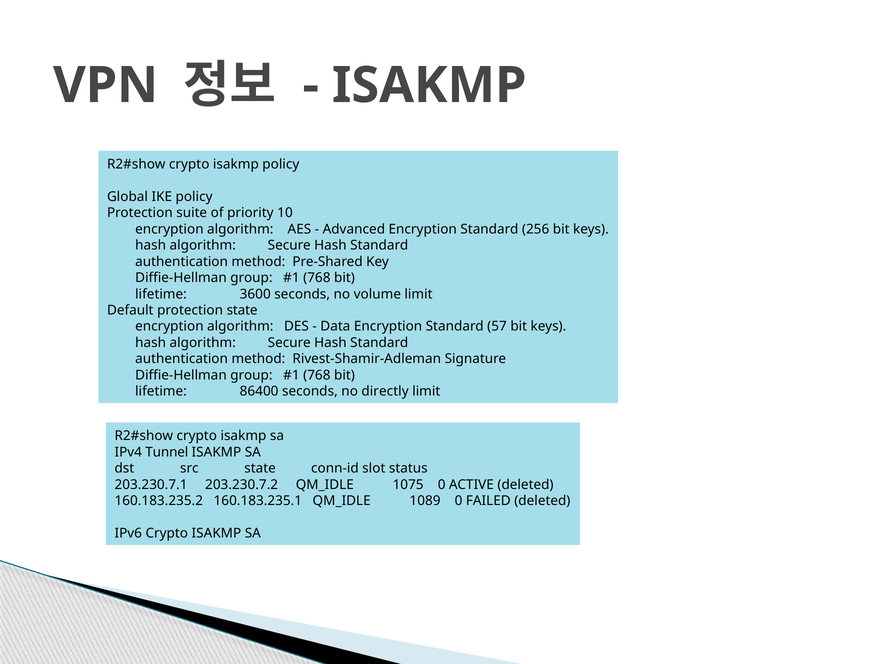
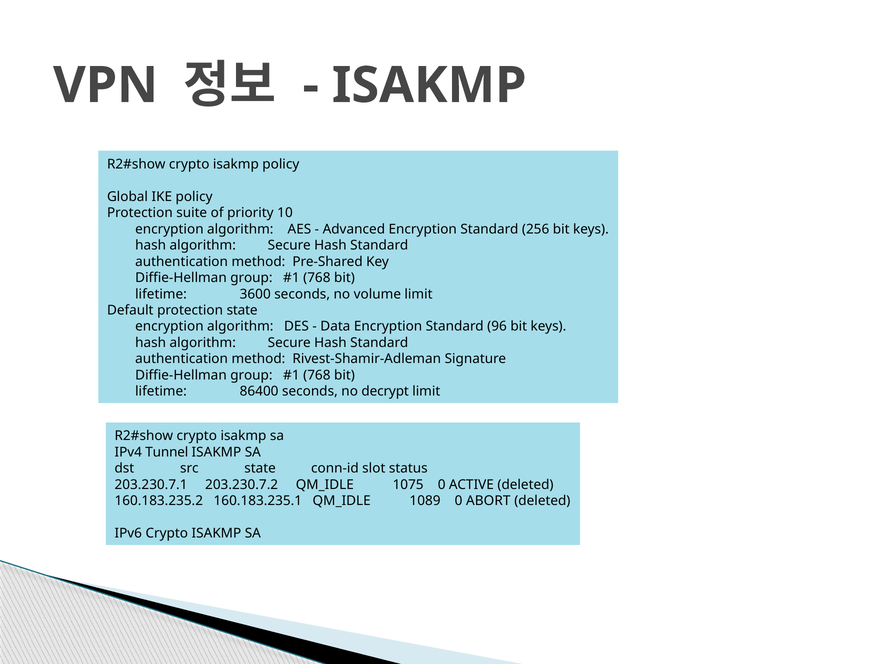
57: 57 -> 96 (497, 327)
directly: directly -> decrypt (385, 392)
FAILED: FAILED -> ABORT (488, 501)
